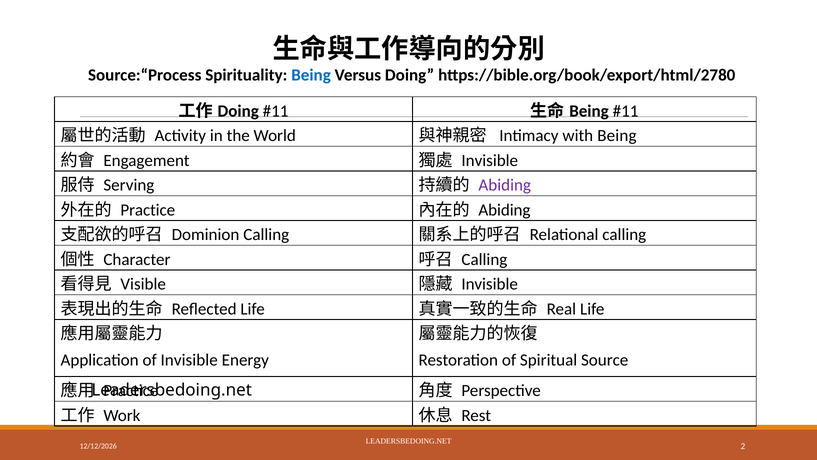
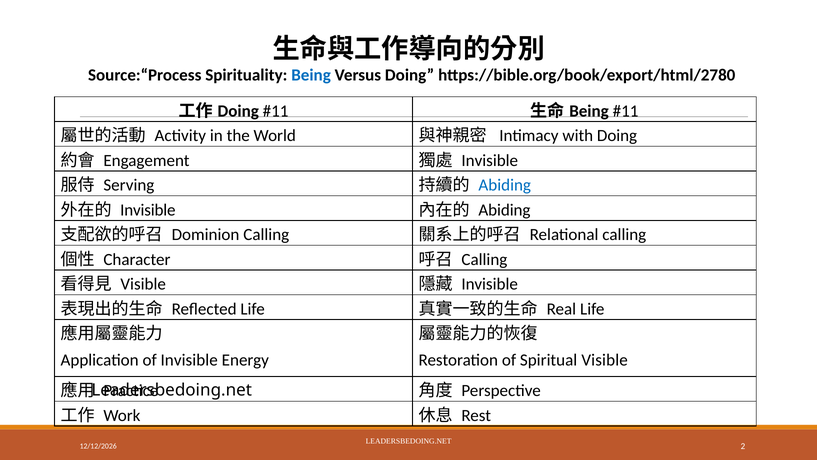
with Being: Being -> Doing (617, 136)
Abiding colour: purple -> blue (505, 185)
Practice: Practice -> Invisible (148, 210)
Spiritual Source: Source -> Visible (605, 360)
